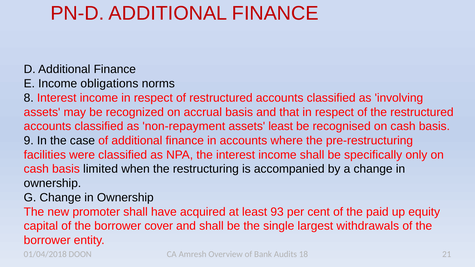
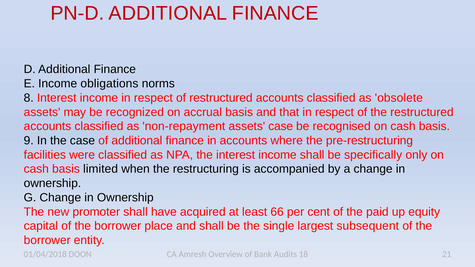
involving: involving -> obsolete (399, 98)
assets least: least -> case (281, 126)
93: 93 -> 66 (277, 212)
cover: cover -> place (159, 226)
withdrawals: withdrawals -> subsequent (368, 226)
